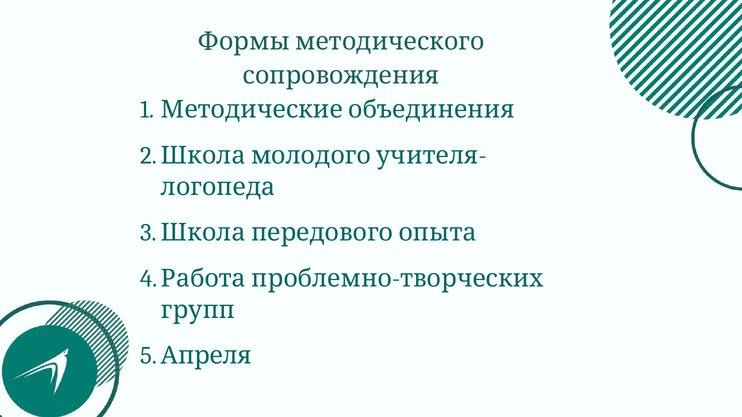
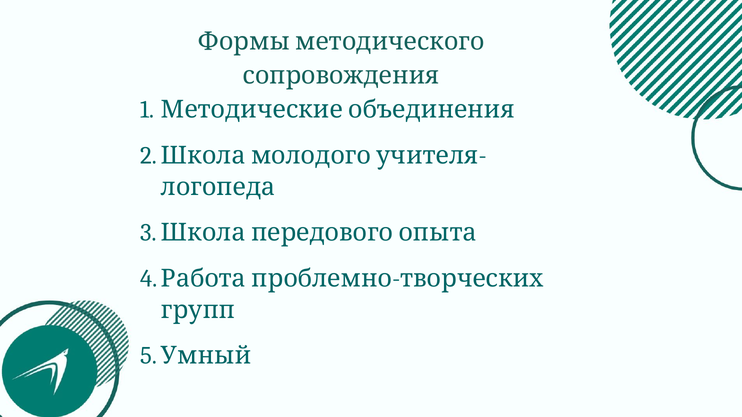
Апреля: Апреля -> Умный (206, 356)
